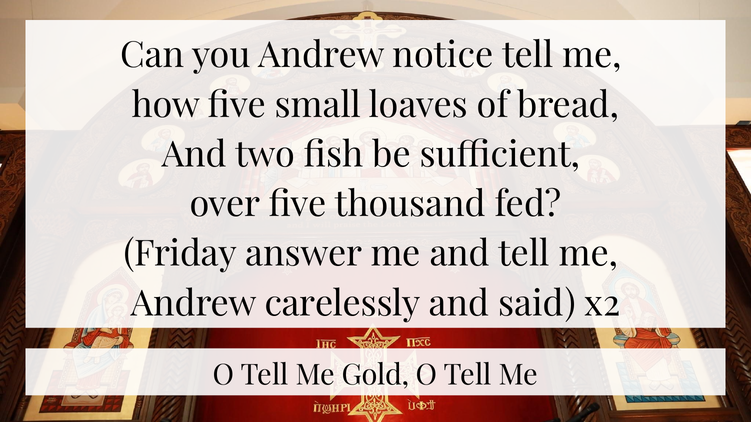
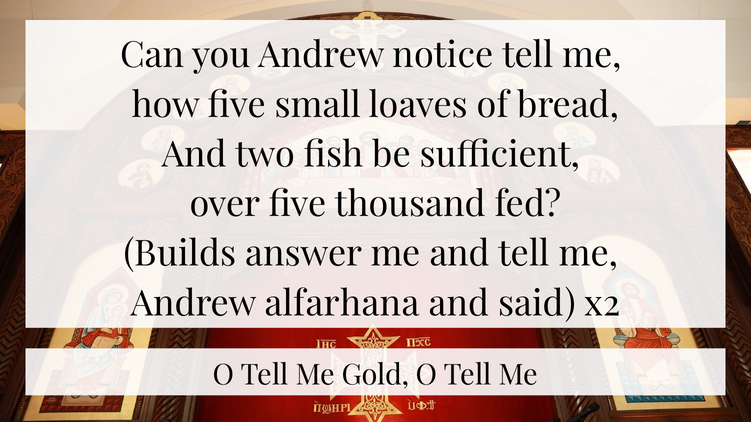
Friday: Friday -> Builds (180, 254)
carelessly: carelessly -> alfarhana (342, 304)
